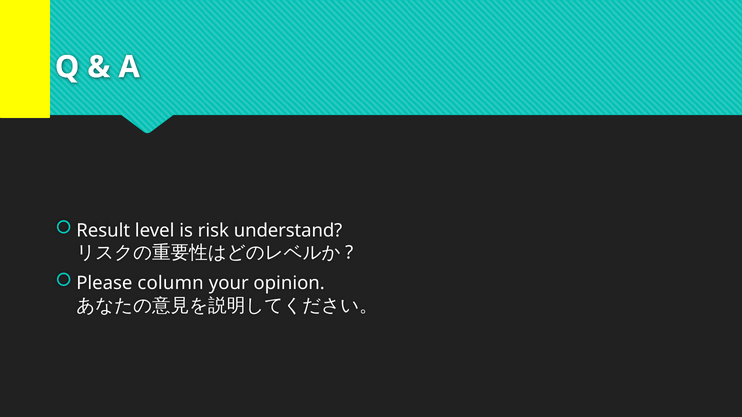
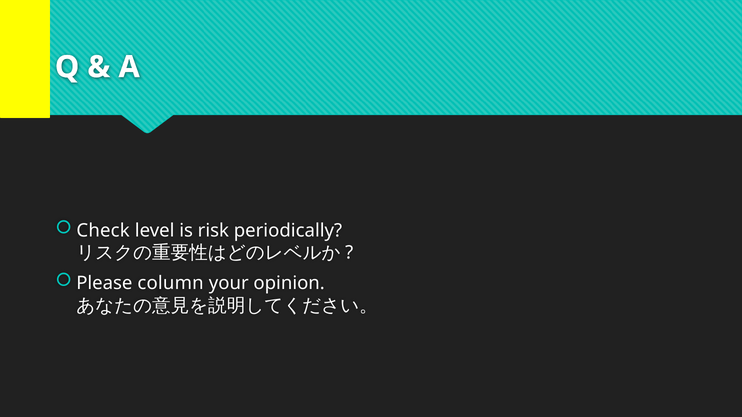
Result: Result -> Check (103, 231)
understand: understand -> periodically (288, 231)
